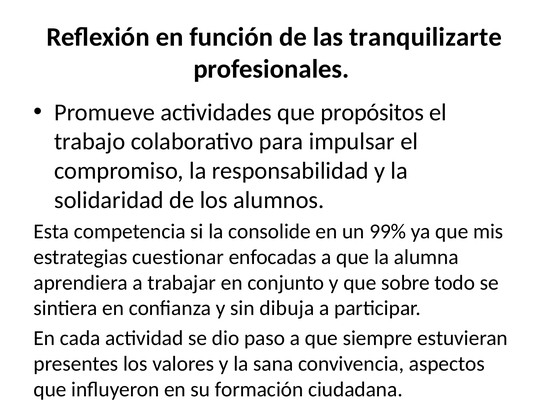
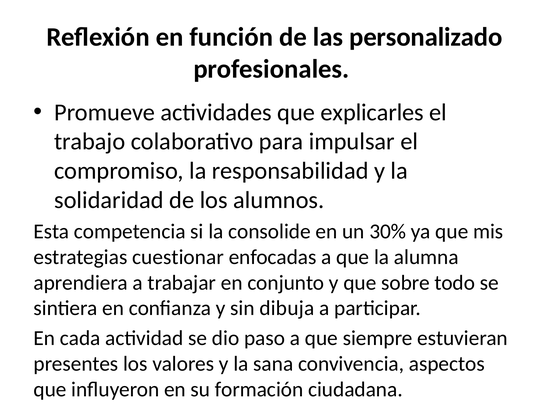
tranquilizarte: tranquilizarte -> personalizado (426, 37)
propósitos: propósitos -> explicarles (372, 113)
99%: 99% -> 30% (388, 232)
